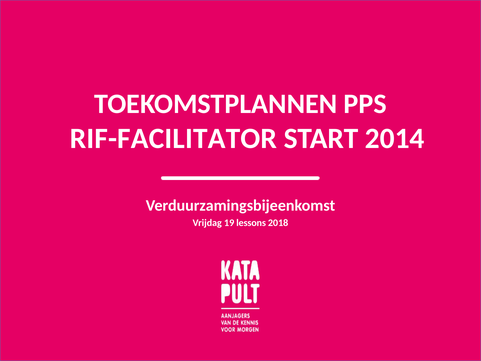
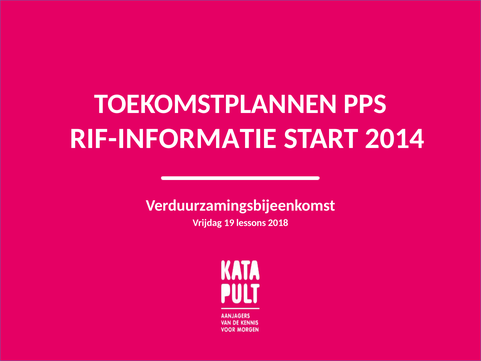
RIF-FACILITATOR: RIF-FACILITATOR -> RIF-INFORMATIE (173, 138)
